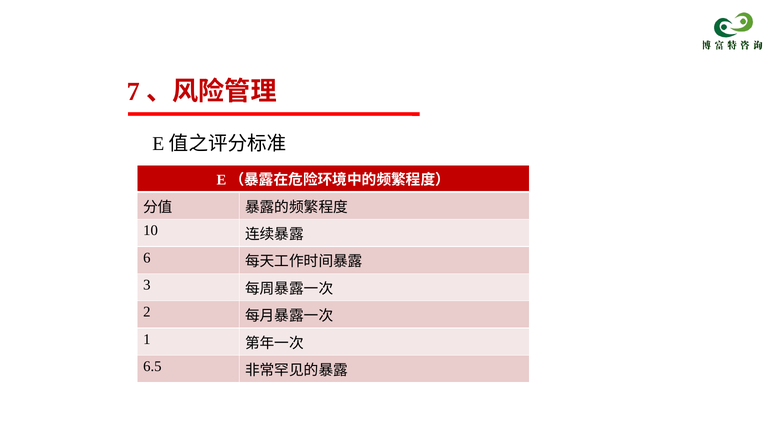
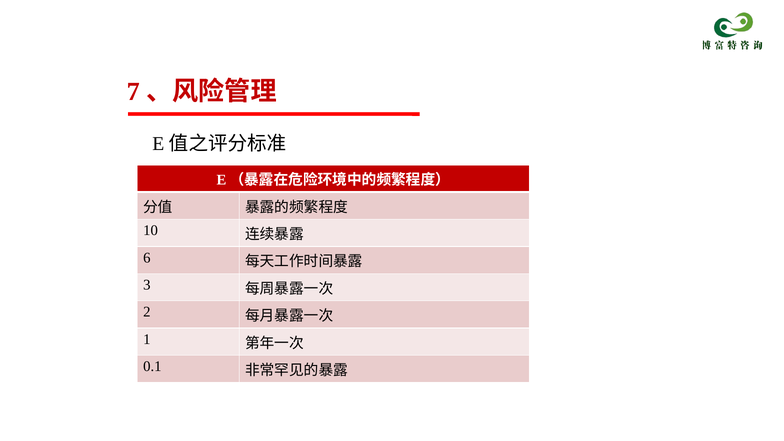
6.5: 6.5 -> 0.1 (152, 366)
